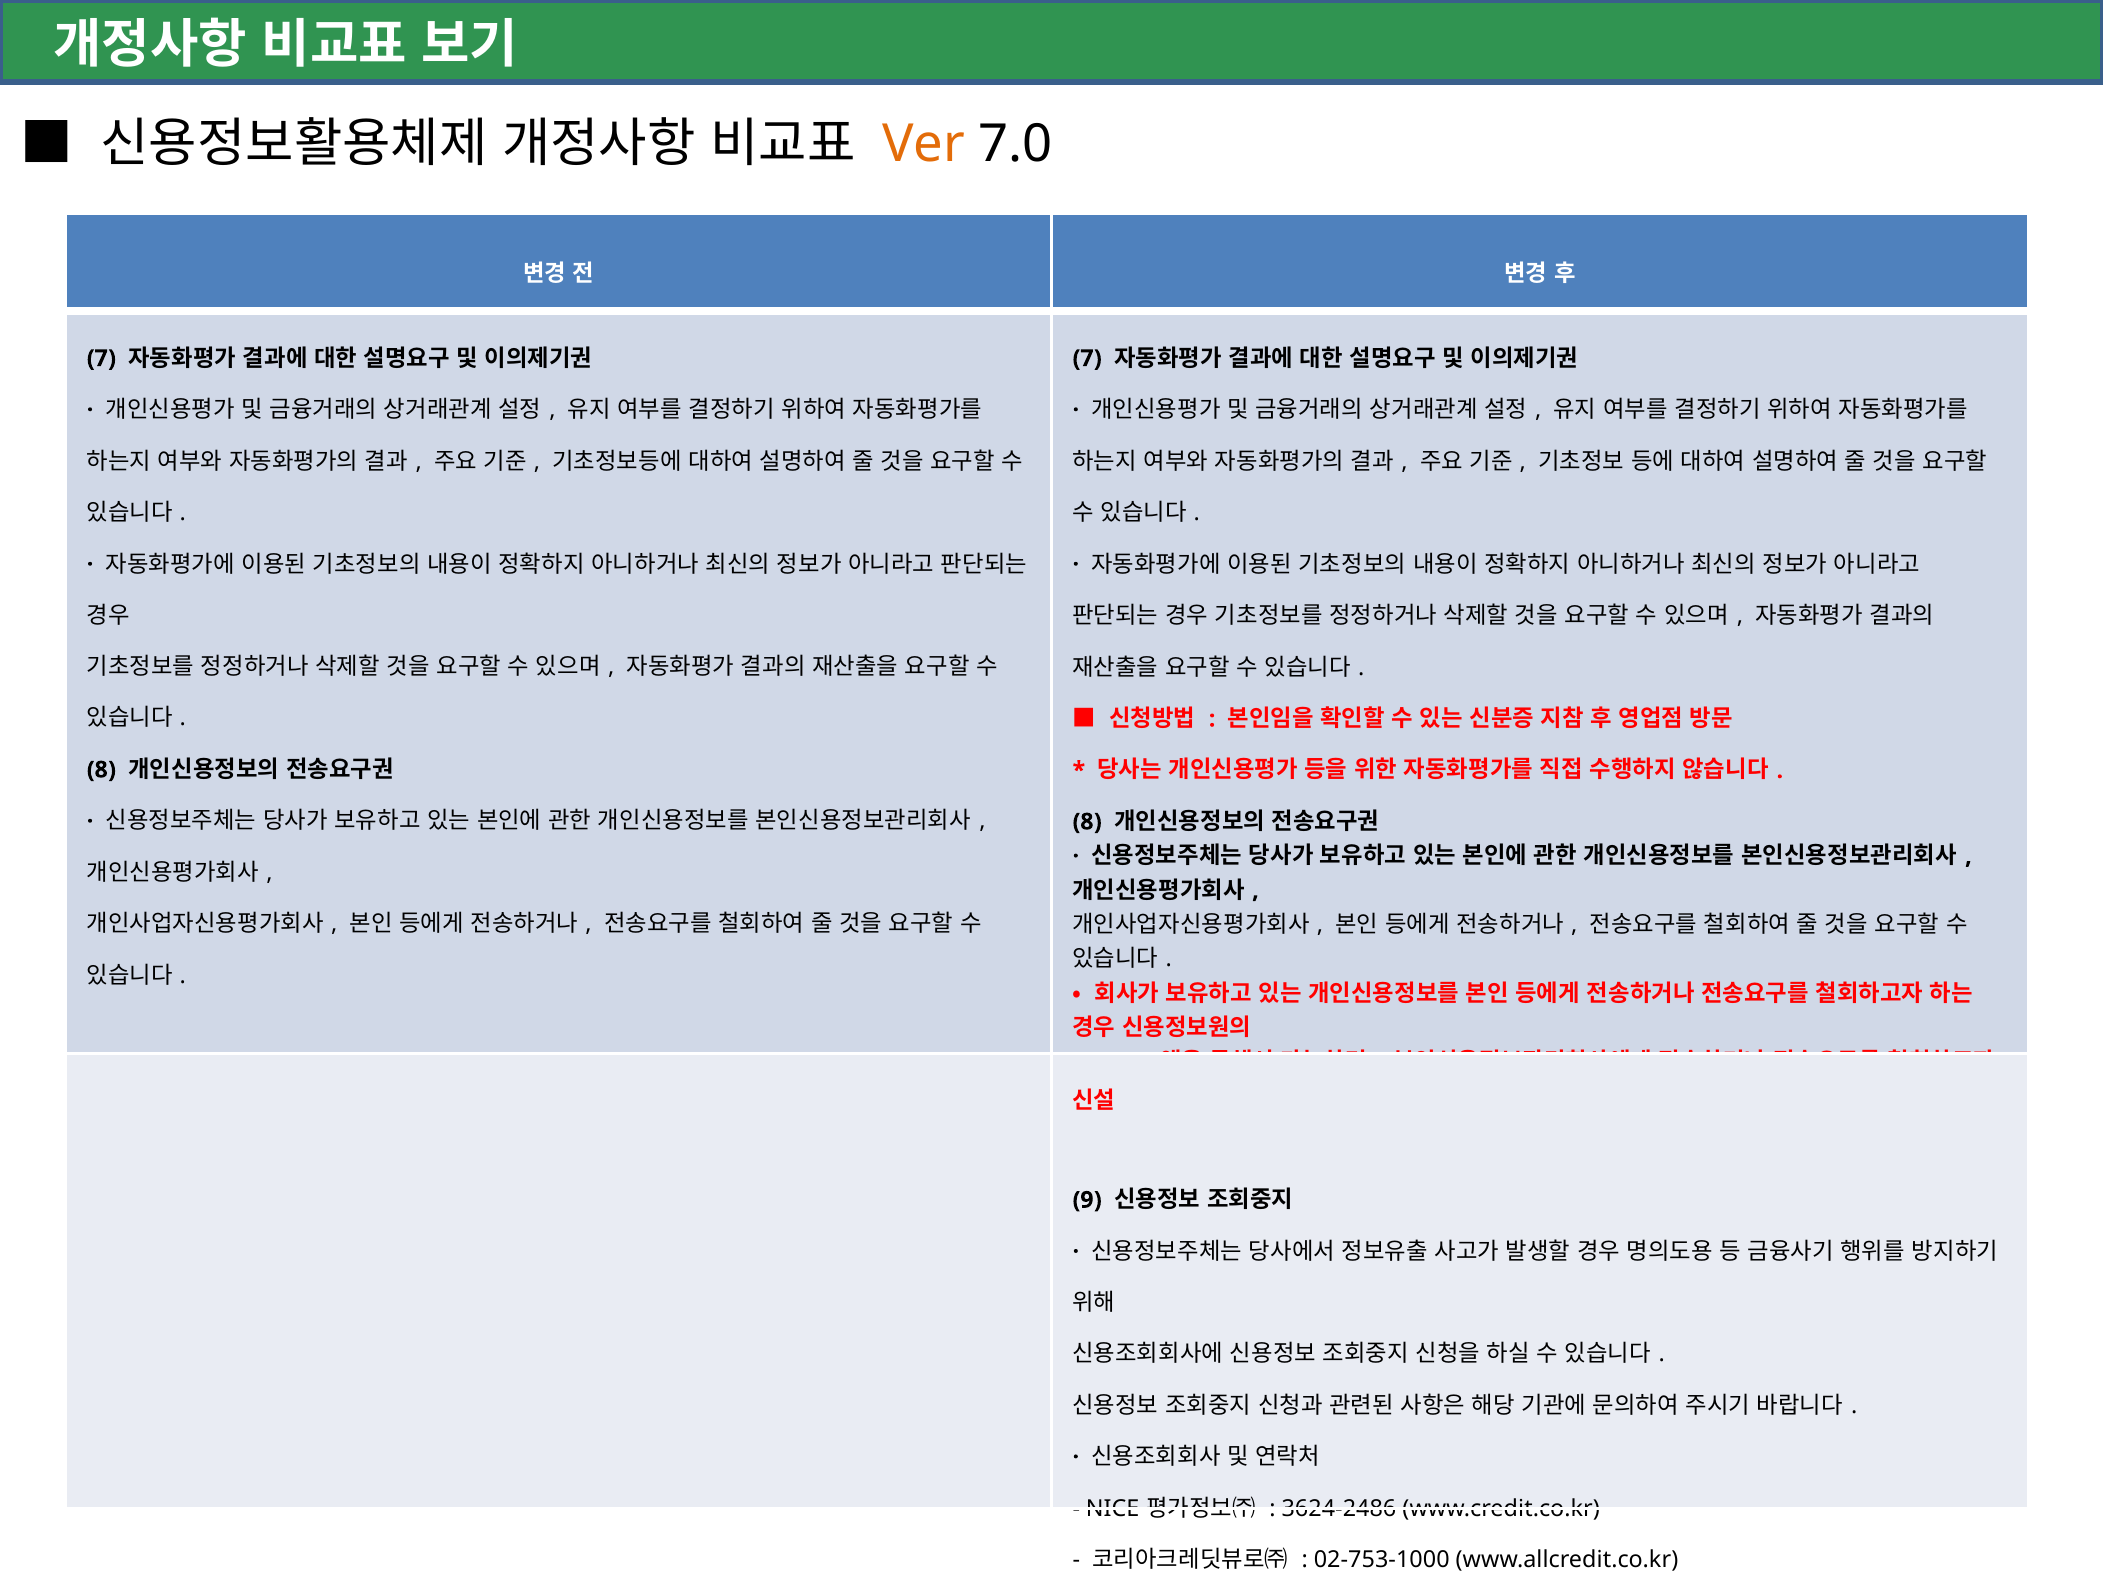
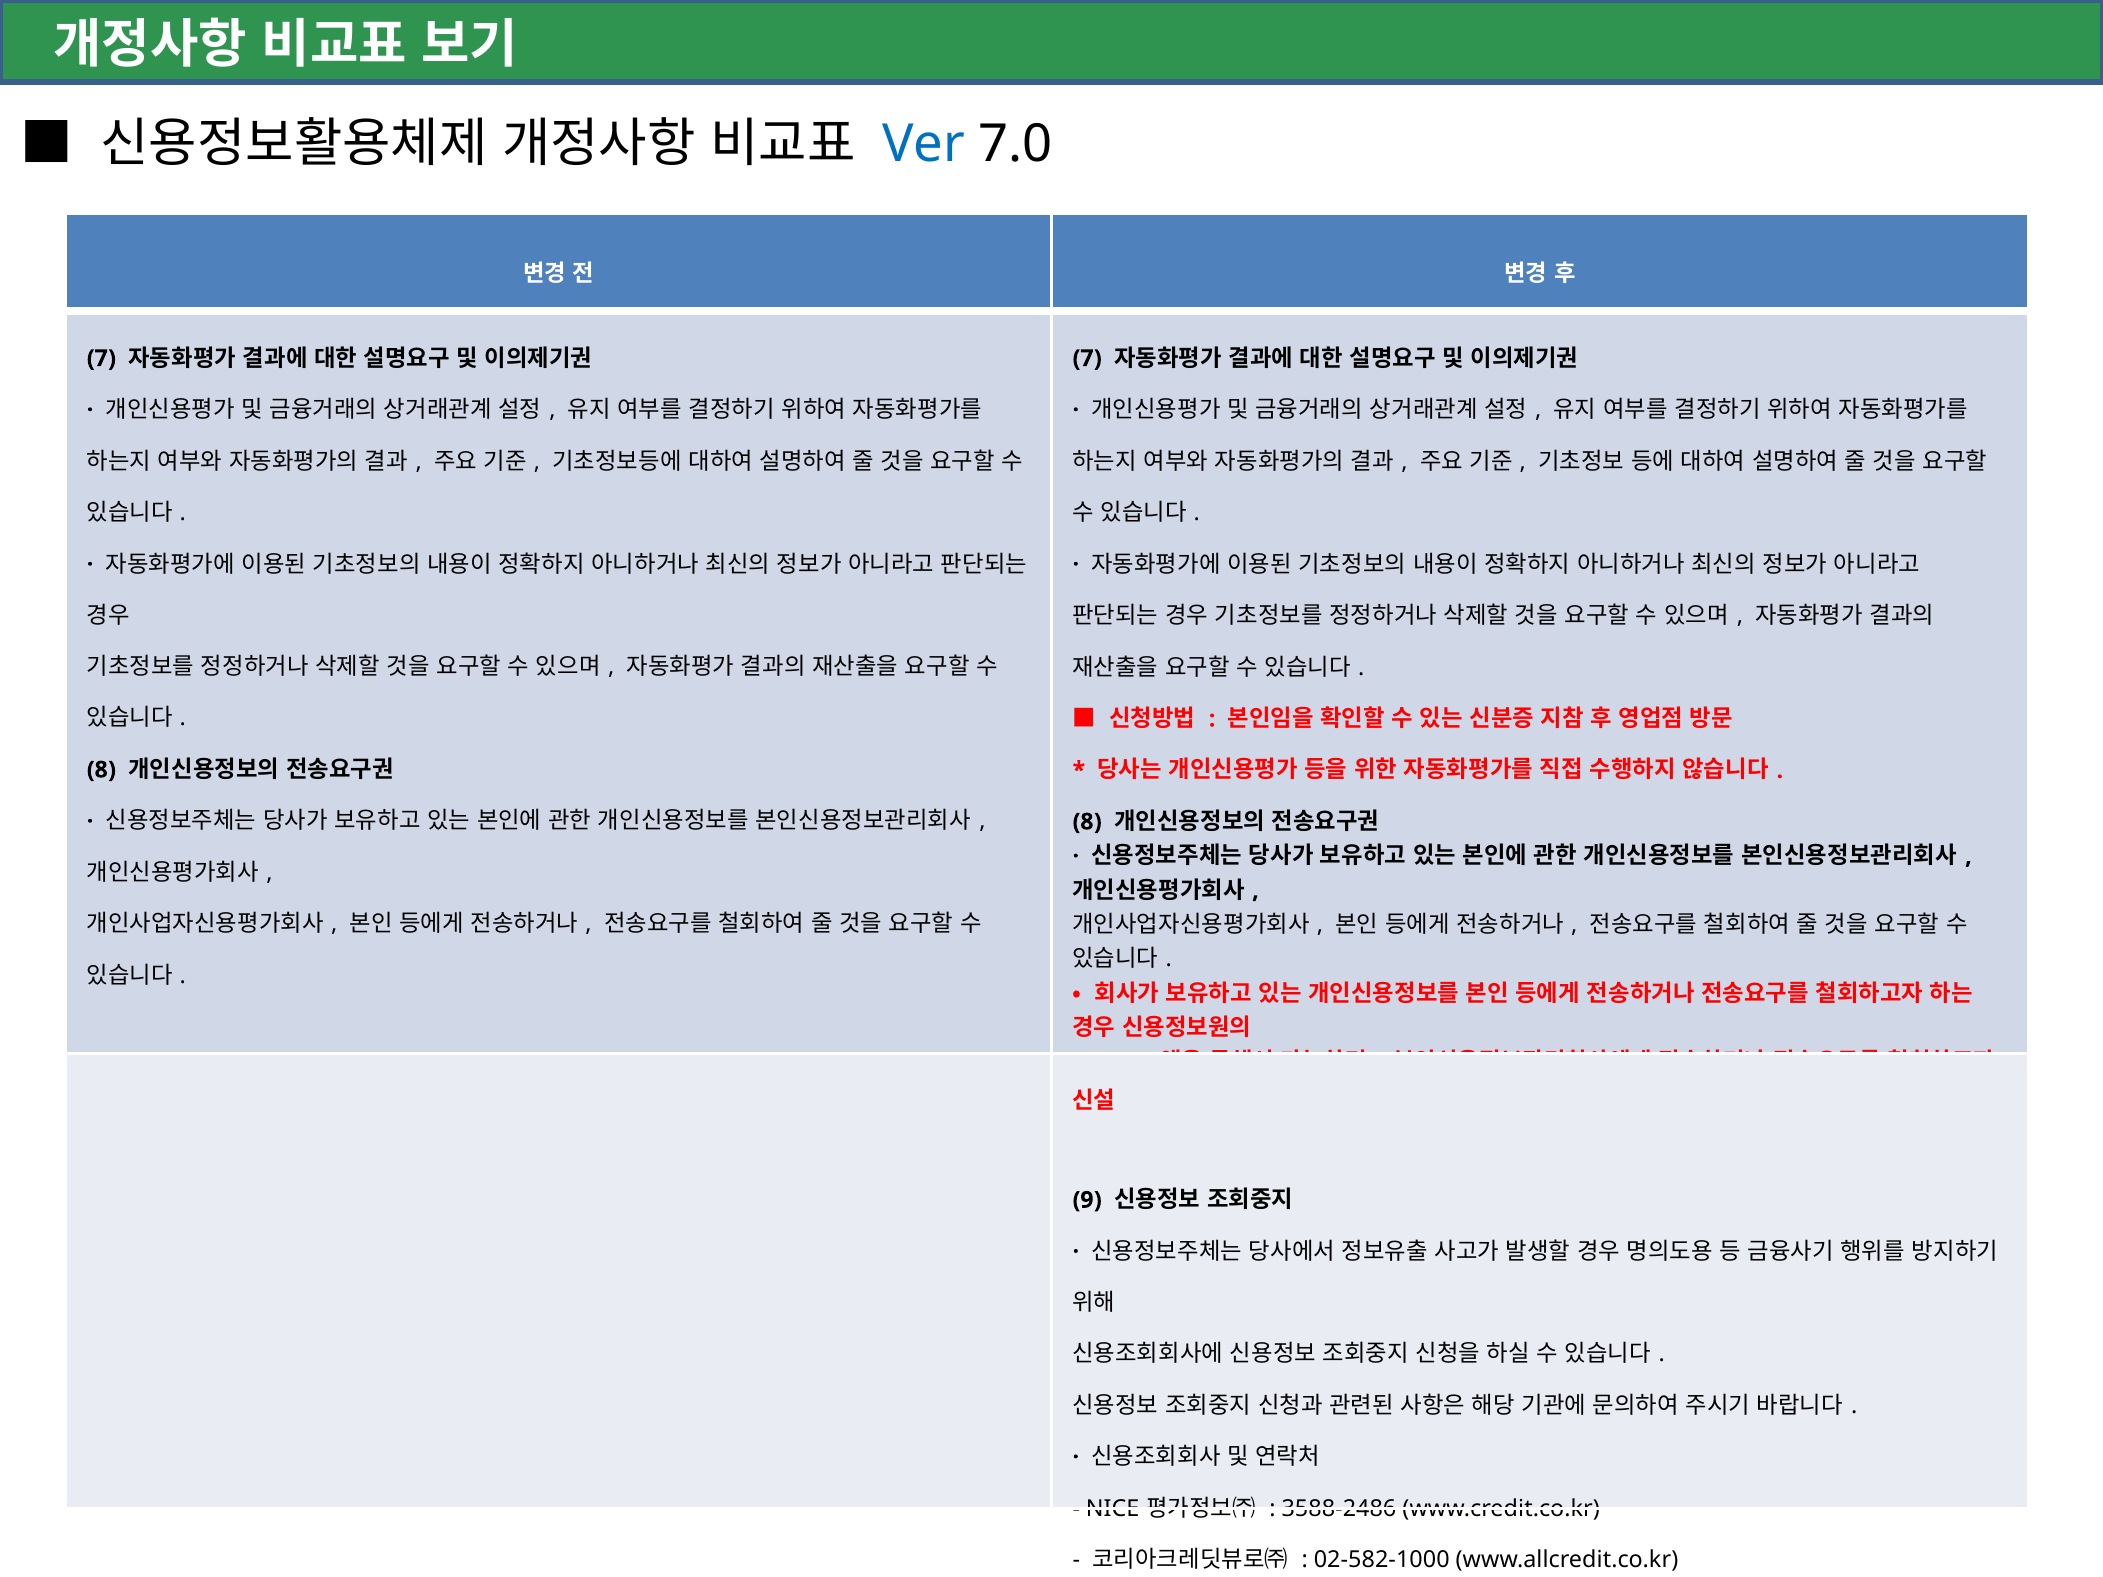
Ver colour: orange -> blue (924, 144)
3624-2486: 3624-2486 -> 3588-2486 (1339, 1509)
02-753-1000: 02-753-1000 -> 02-582-1000 (1382, 1560)
